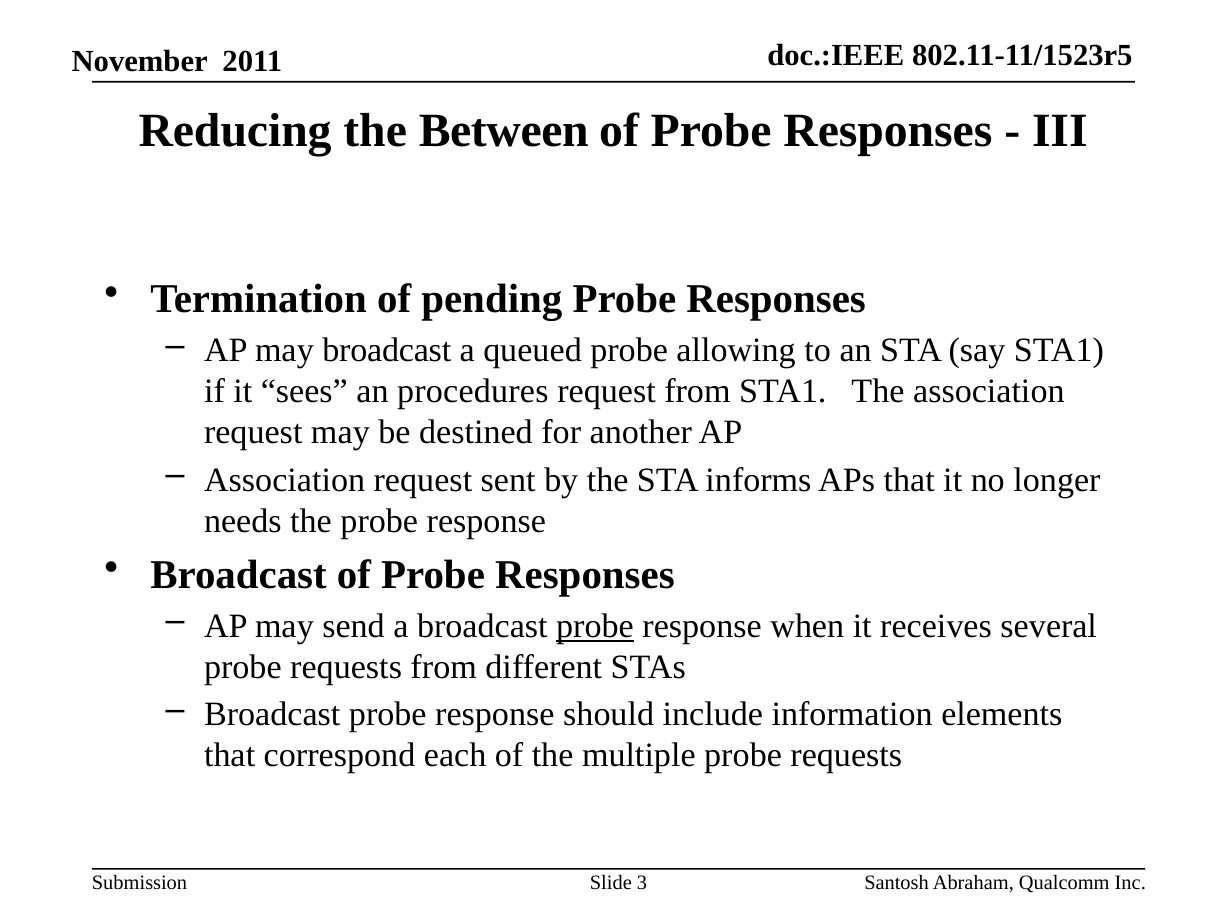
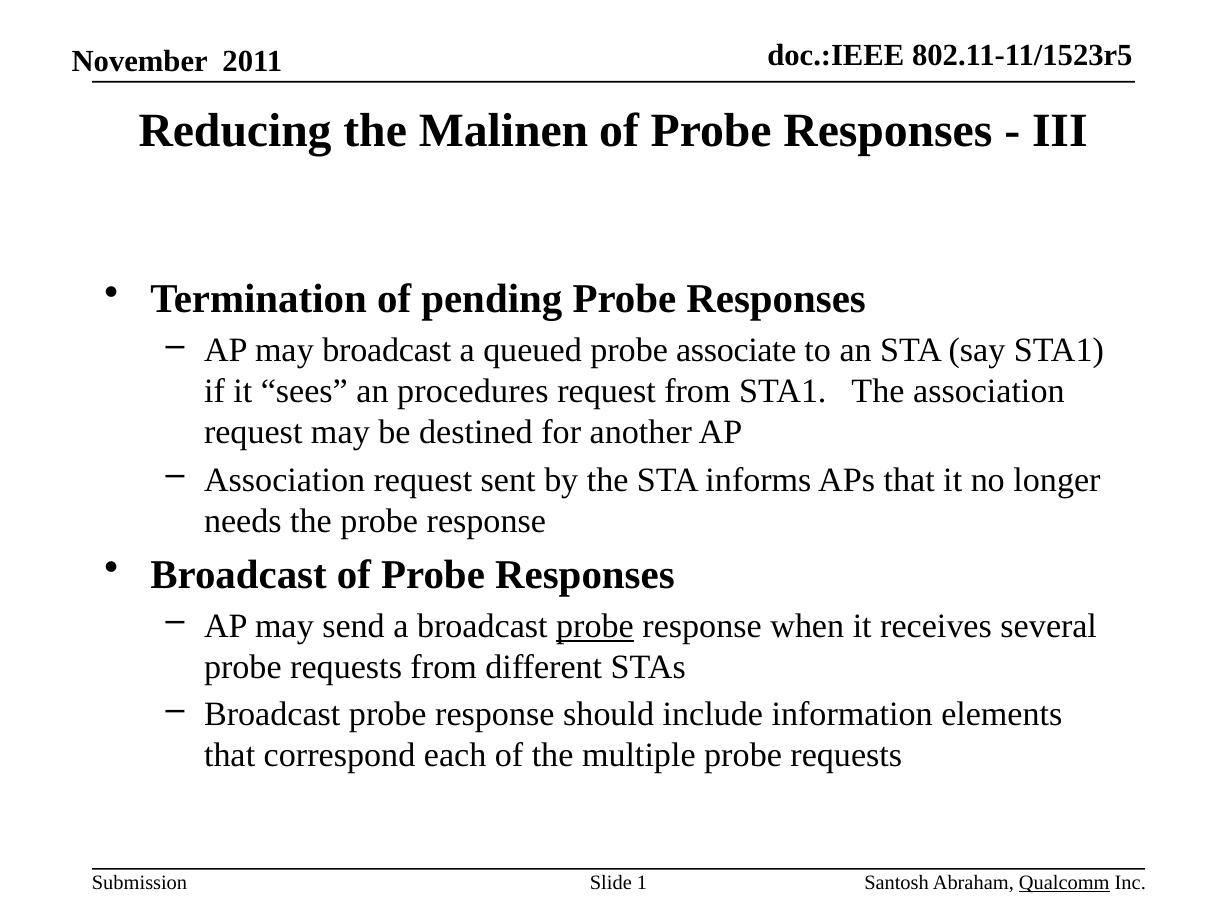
Between: Between -> Malinen (504, 131)
allowing: allowing -> associate (736, 351)
3: 3 -> 1 (642, 883)
Qualcomm underline: none -> present (1064, 883)
